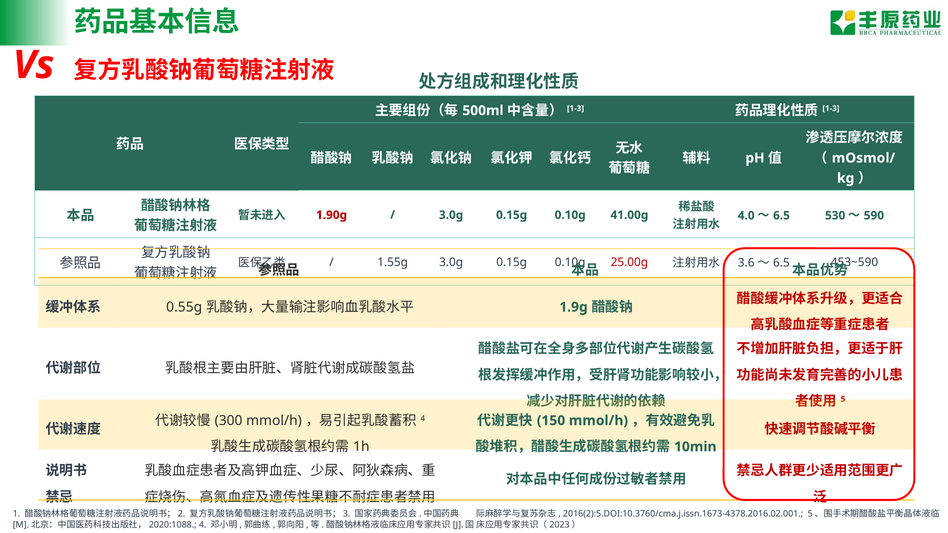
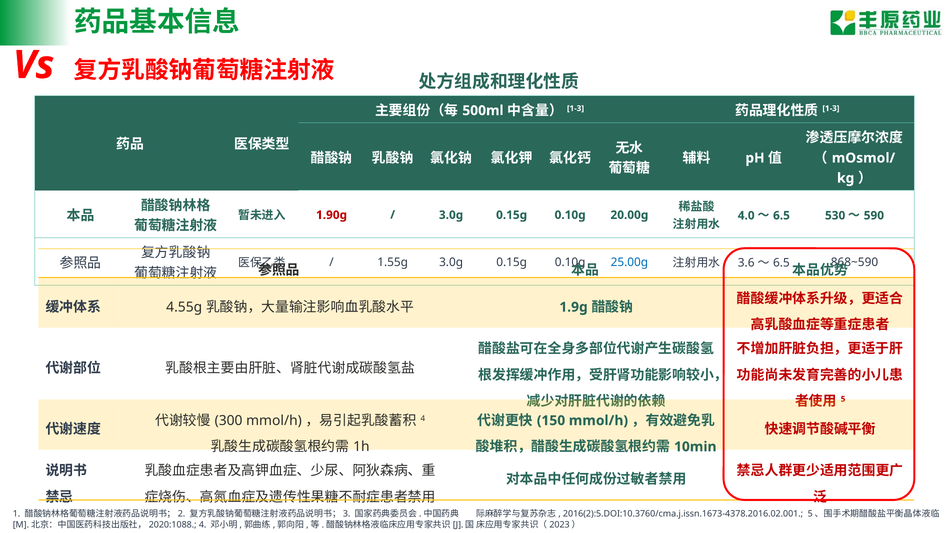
41.00g: 41.00g -> 20.00g (629, 215)
25.00g colour: red -> blue (629, 263)
453~590: 453~590 -> 868~590 (854, 263)
0.55g: 0.55g -> 4.55g (184, 307)
